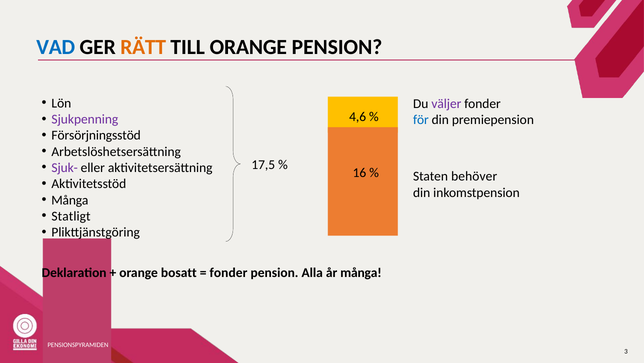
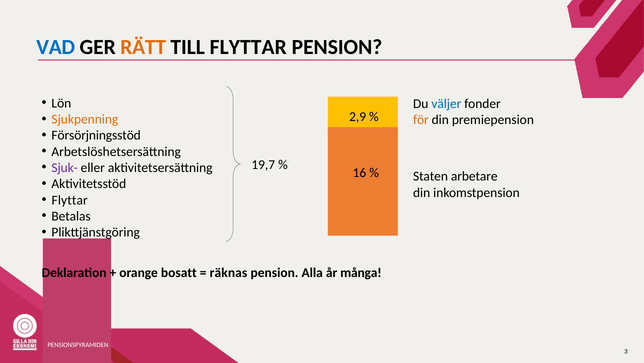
TILL ORANGE: ORANGE -> FLYTTAR (248, 47)
väljer colour: purple -> blue (446, 103)
4,6: 4,6 -> 2,9 (358, 117)
Sjukpenning colour: purple -> orange (85, 119)
för colour: blue -> orange (421, 119)
17,5: 17,5 -> 19,7 (263, 164)
behöver: behöver -> arbetare (474, 176)
Många: Många -> Flyttar (70, 200)
Statligt: Statligt -> Betalas (71, 216)
fonder: fonder -> räknas (229, 272)
